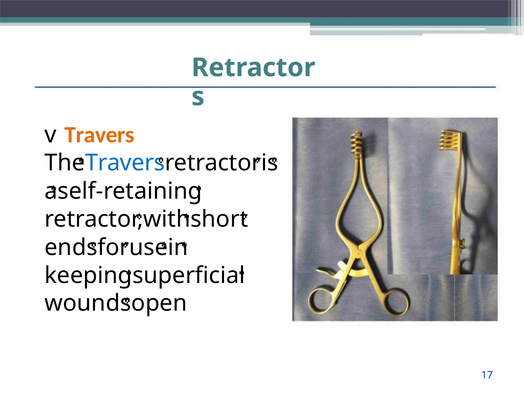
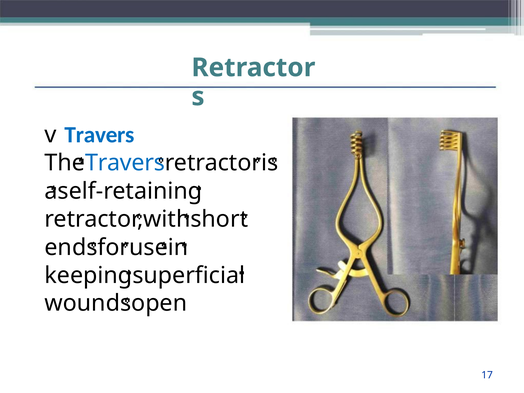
Travers colour: orange -> blue (99, 135)
